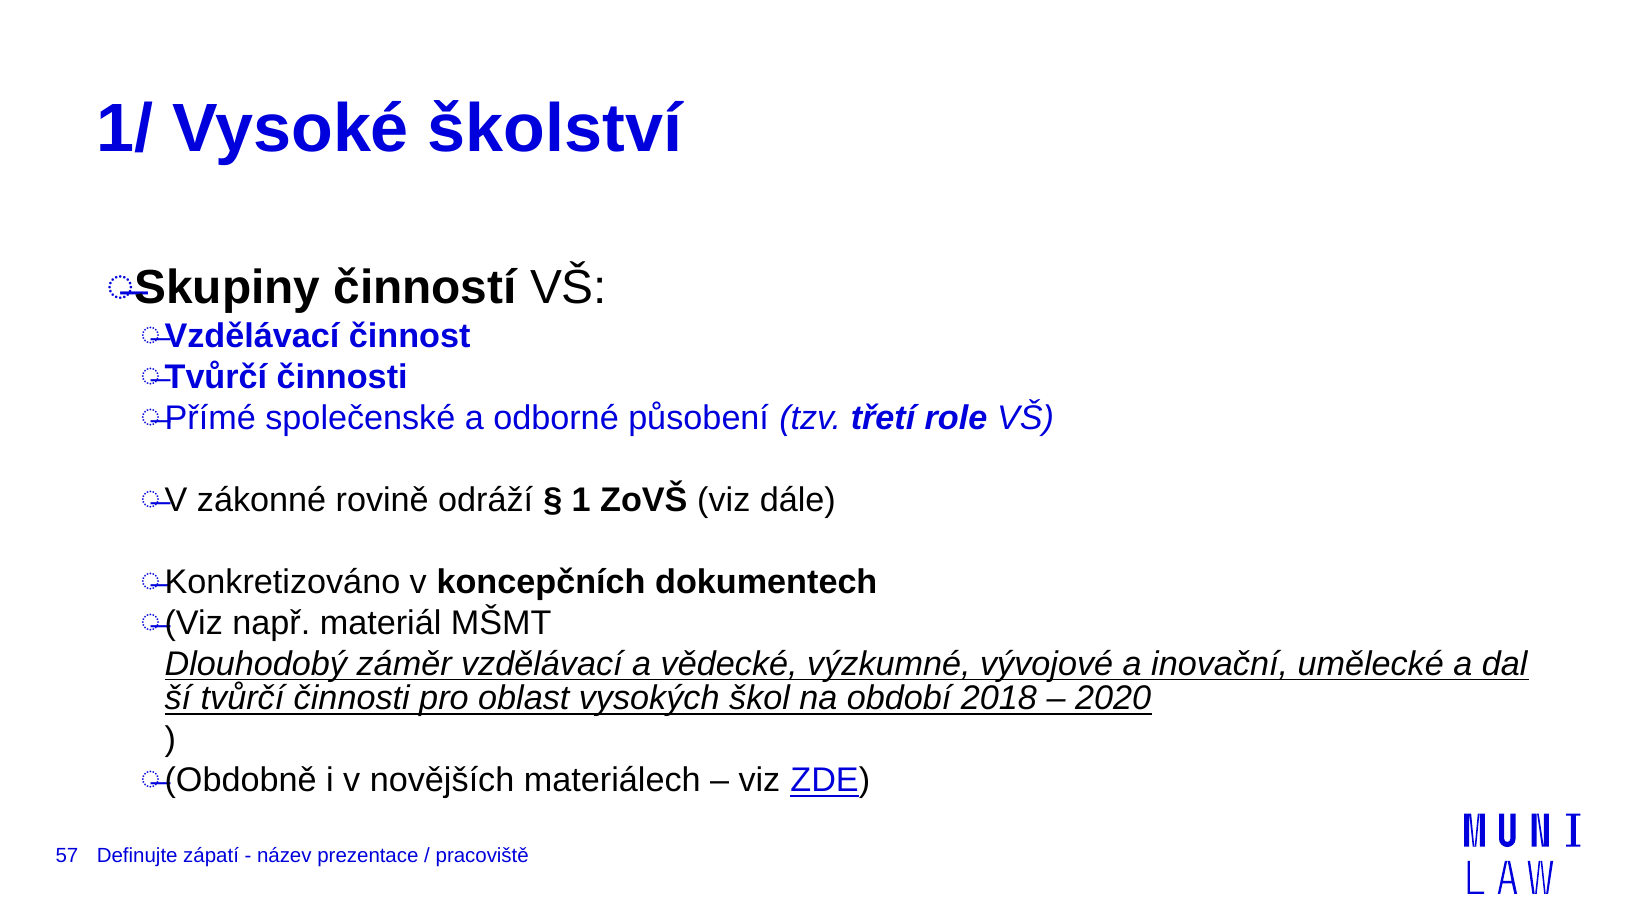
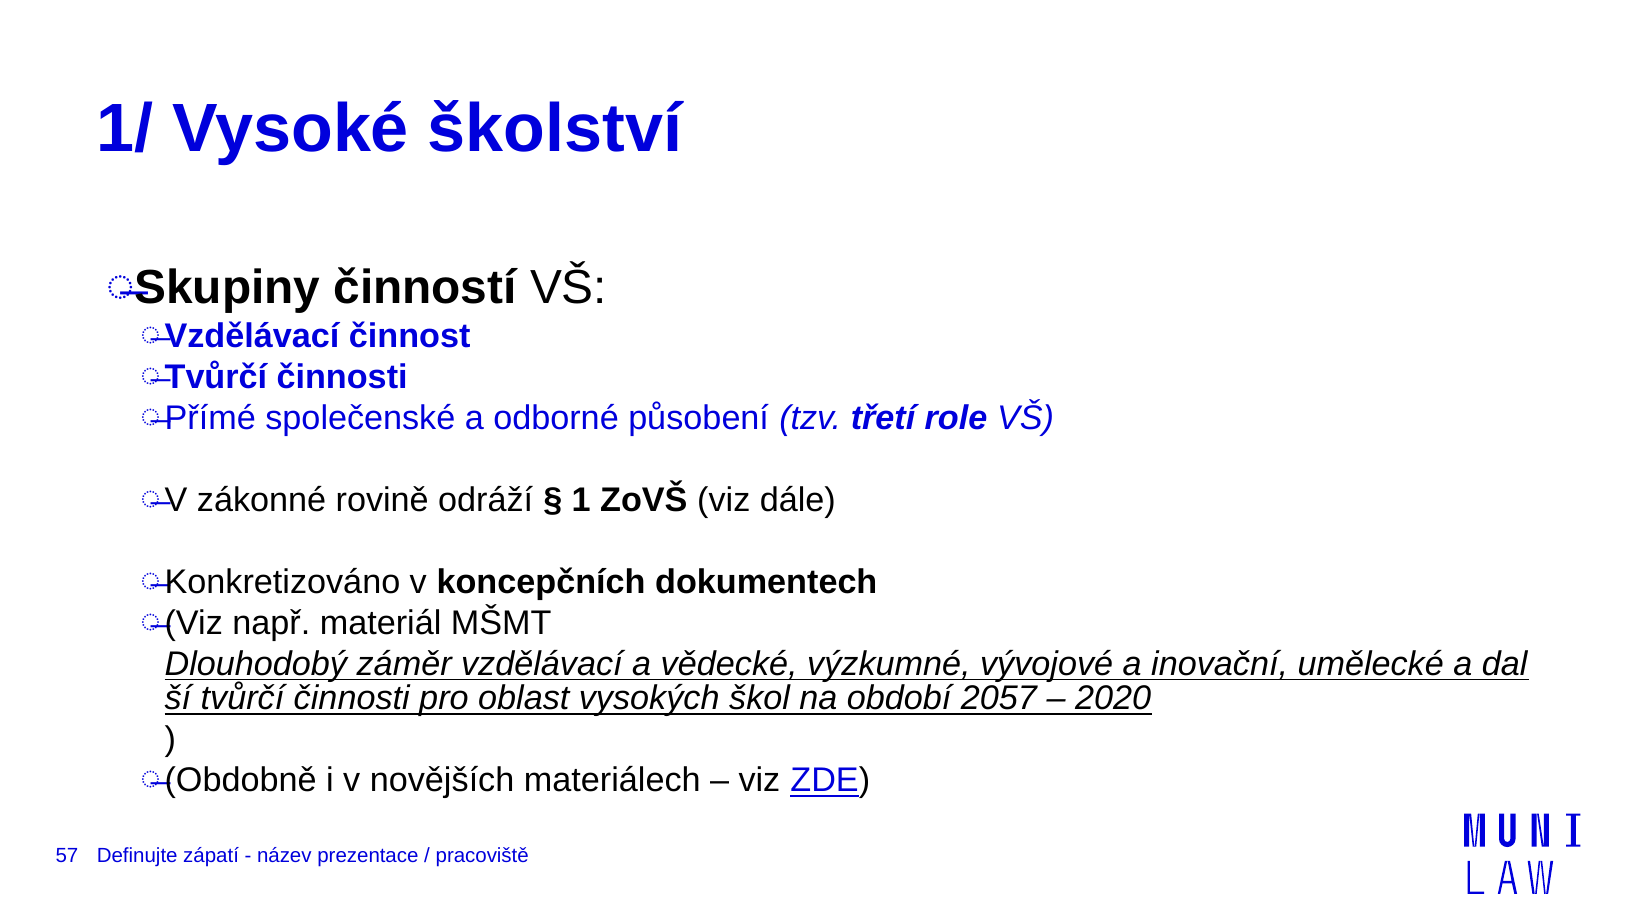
2018: 2018 -> 2057 (999, 699)
